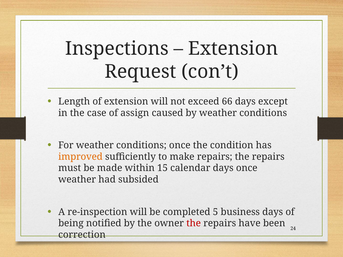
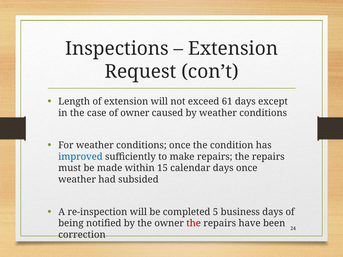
66: 66 -> 61 (227, 102)
of assign: assign -> owner (135, 113)
improved colour: orange -> blue (80, 157)
